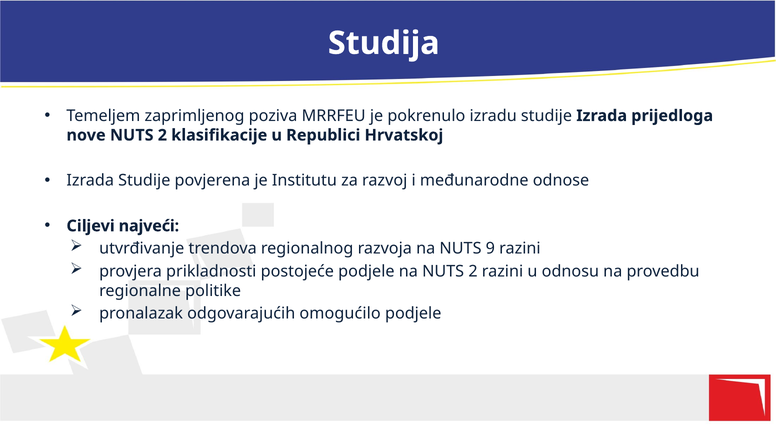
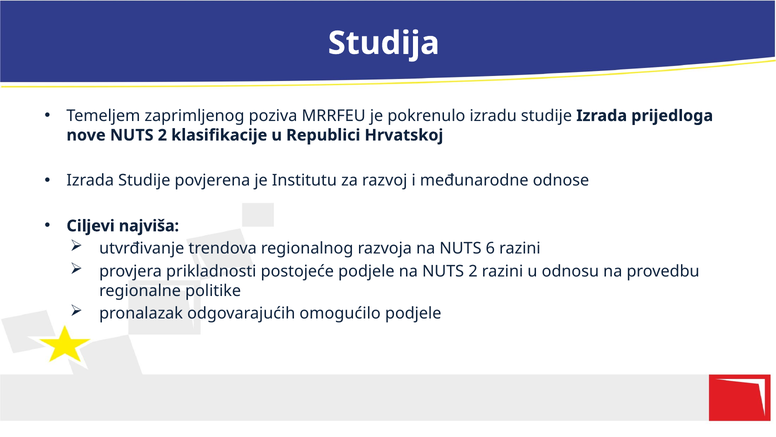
najveći: najveći -> najviša (149, 226)
9: 9 -> 6 (490, 248)
